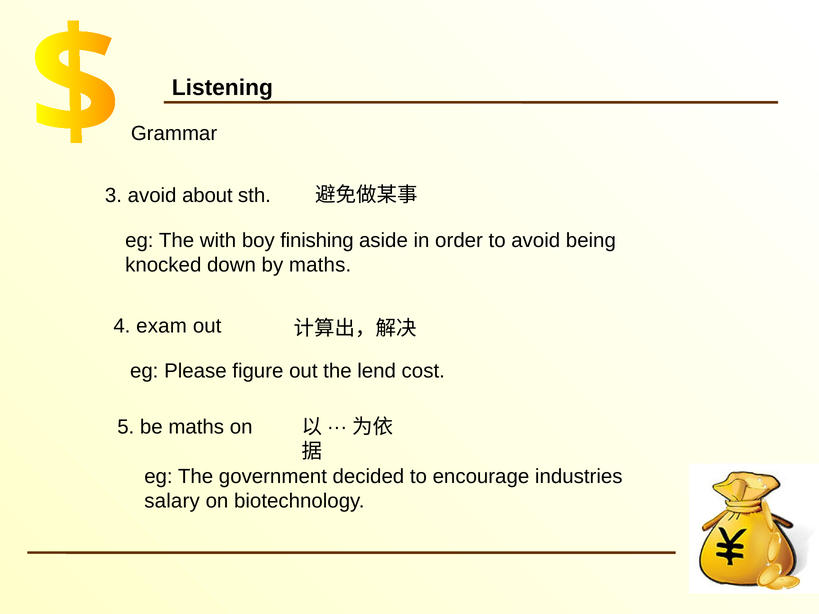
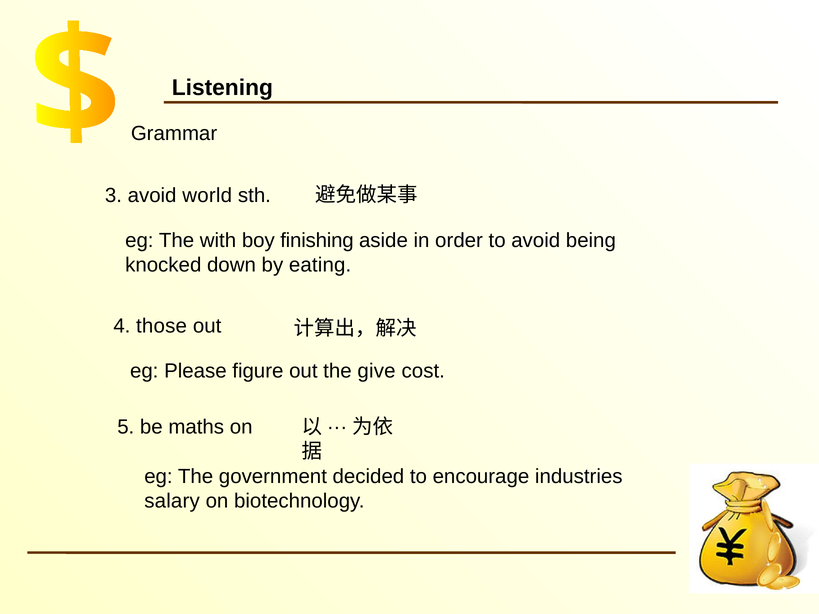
about: about -> world (207, 196)
by maths: maths -> eating (320, 265)
exam: exam -> those (162, 326)
lend: lend -> give (377, 371)
